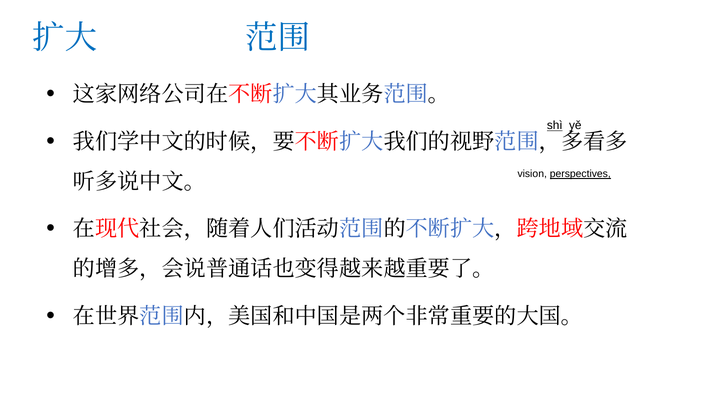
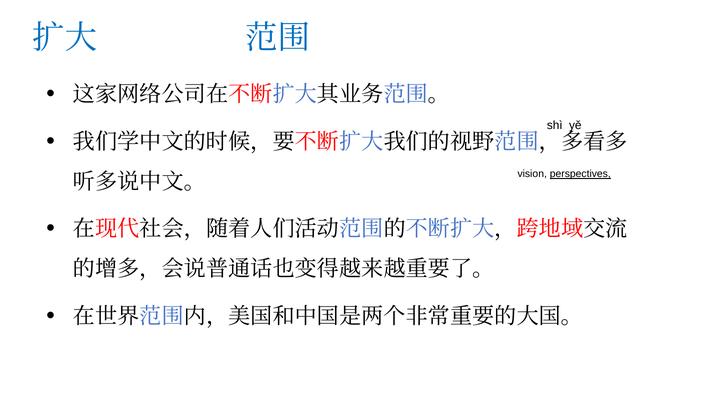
shì underline: present -> none (555, 125)
